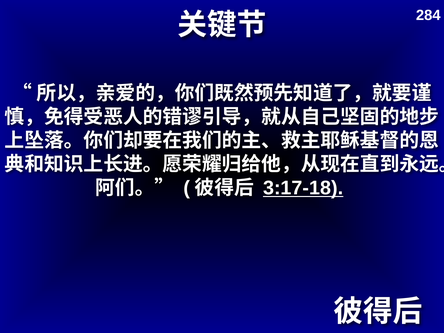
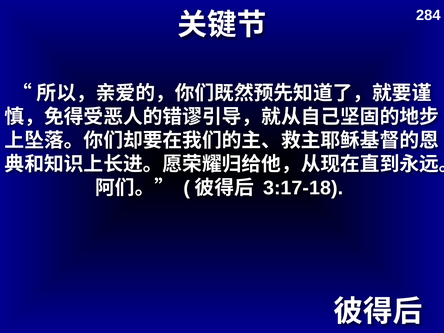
3:17-18 underline: present -> none (303, 188)
